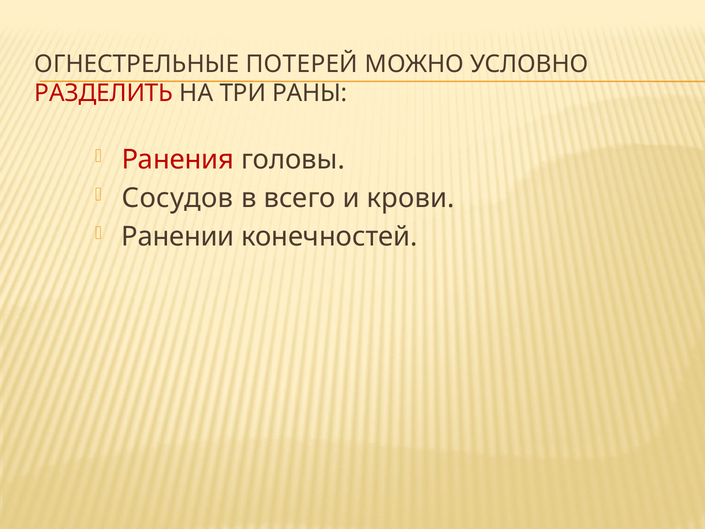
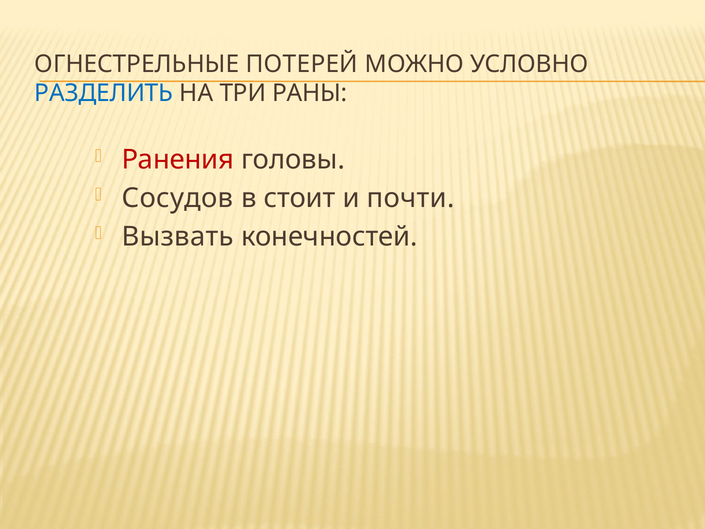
РАЗДЕЛИТЬ colour: red -> blue (104, 93)
всего: всего -> стоит (300, 198)
крови: крови -> почти (411, 198)
Ранении: Ранении -> Вызвать (178, 236)
